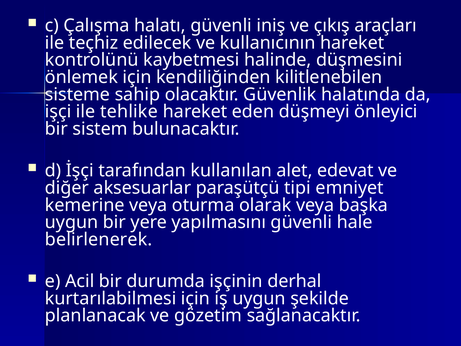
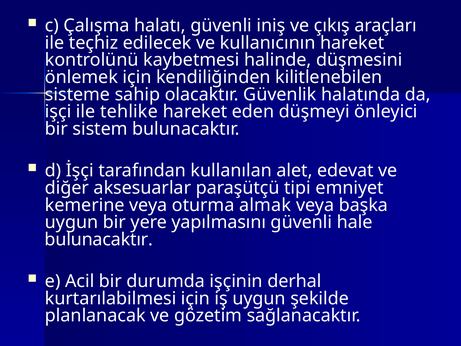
olarak: olarak -> almak (265, 205)
belirlenerek: belirlenerek -> bulunacaktır (99, 239)
